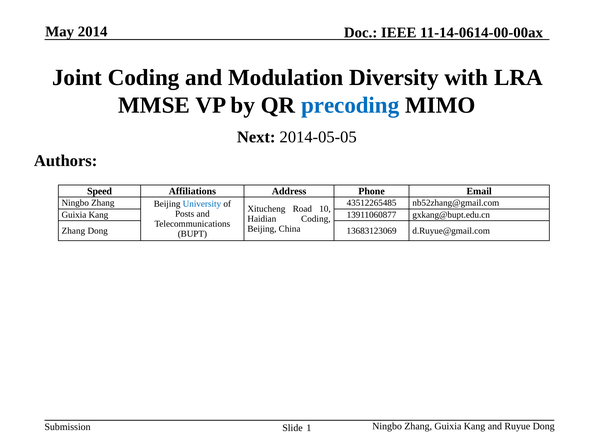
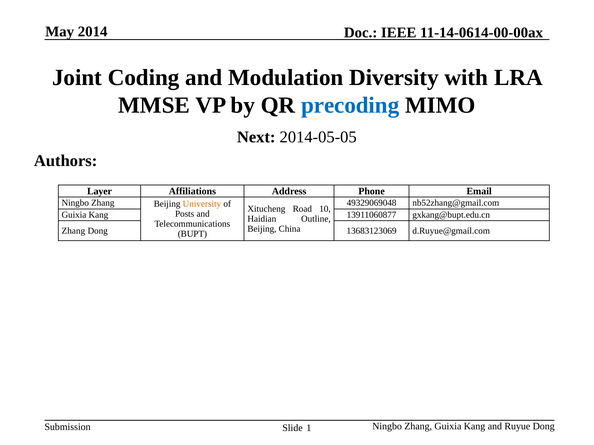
Speed: Speed -> Layer (100, 191)
University colour: blue -> orange (202, 204)
43512265485: 43512265485 -> 49329069048 (372, 203)
Haidian Coding: Coding -> Outline (316, 219)
